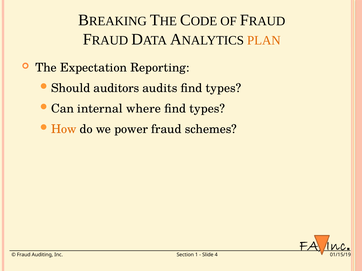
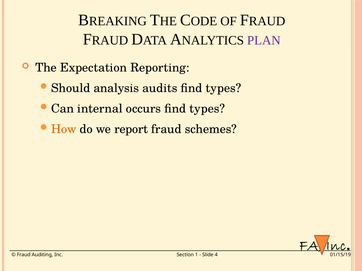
PLAN colour: orange -> purple (264, 41)
auditors: auditors -> analysis (116, 88)
where: where -> occurs (144, 109)
power: power -> report (131, 129)
